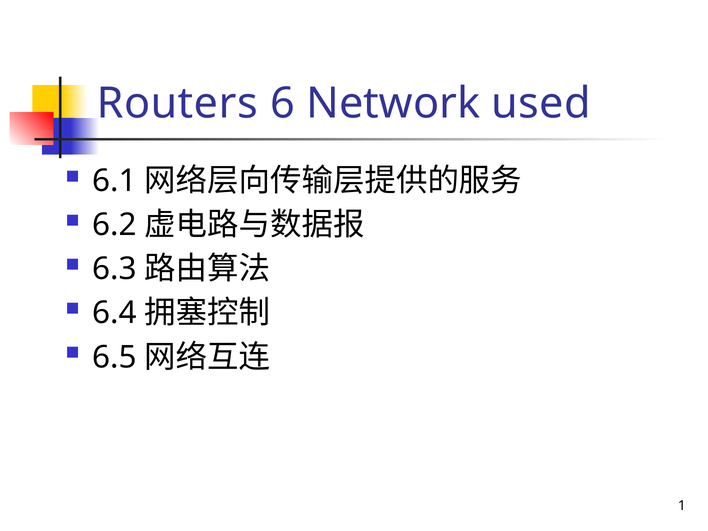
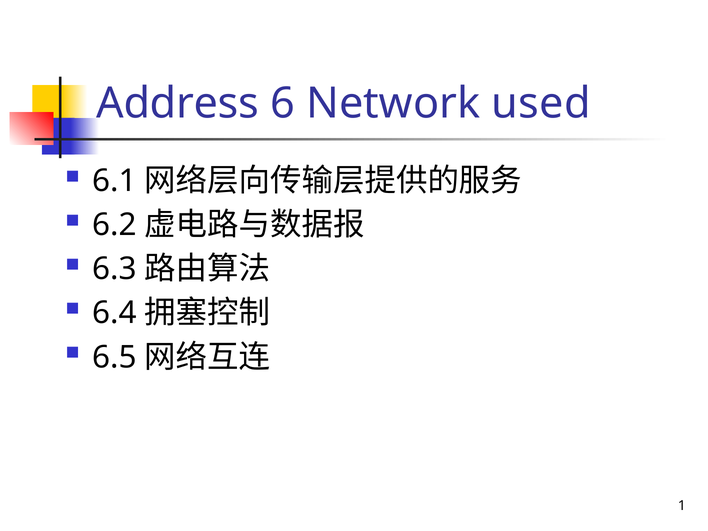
Routers: Routers -> Address (178, 103)
